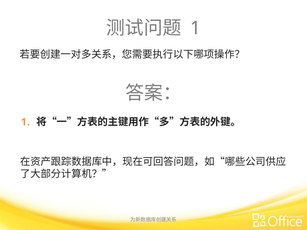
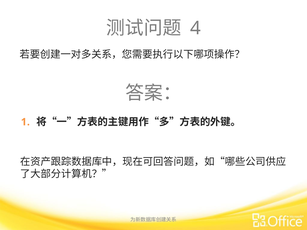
1: 1 -> 4 (195, 28)
